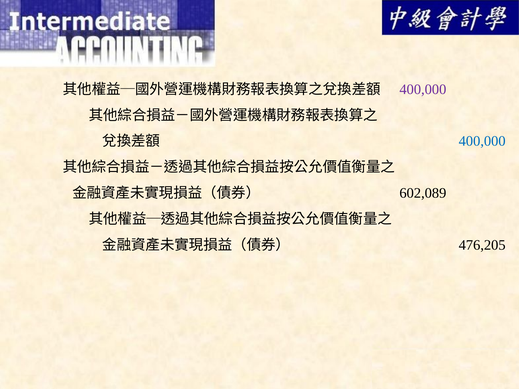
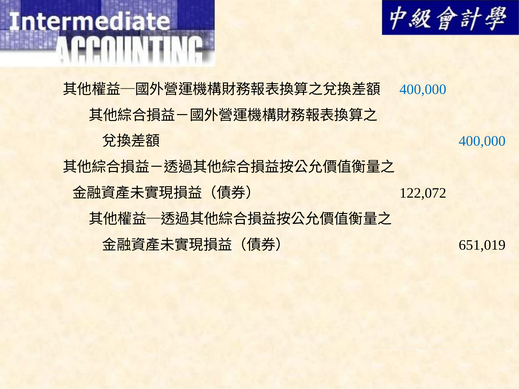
400,000 colour: purple -> blue (423, 89)
602,089: 602,089 -> 122,072 (423, 193)
476,205: 476,205 -> 651,019 (482, 245)
